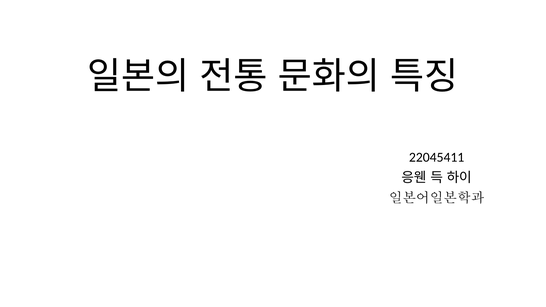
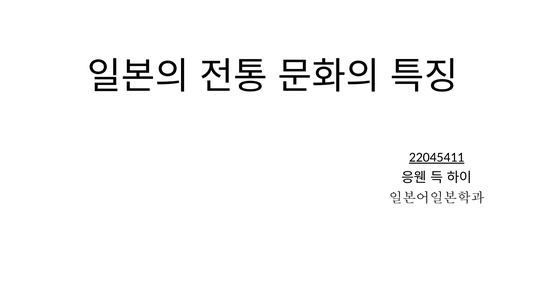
22045411 underline: none -> present (437, 157)
